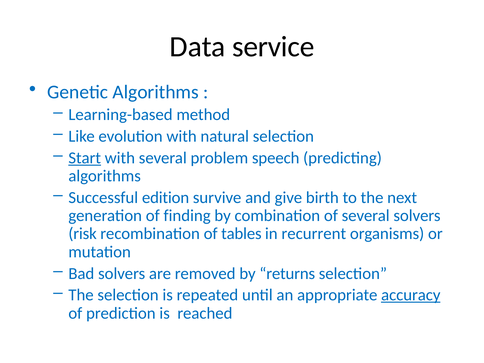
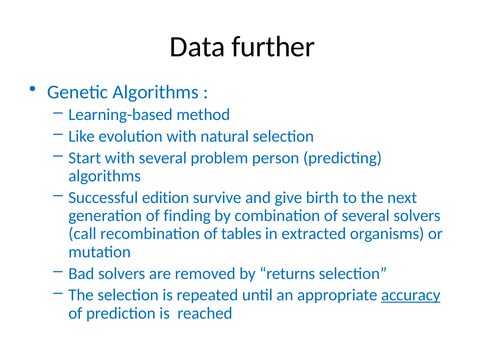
service: service -> further (273, 47)
Start underline: present -> none (85, 158)
speech: speech -> person (276, 158)
risk: risk -> call (82, 234)
recurrent: recurrent -> extracted (314, 234)
